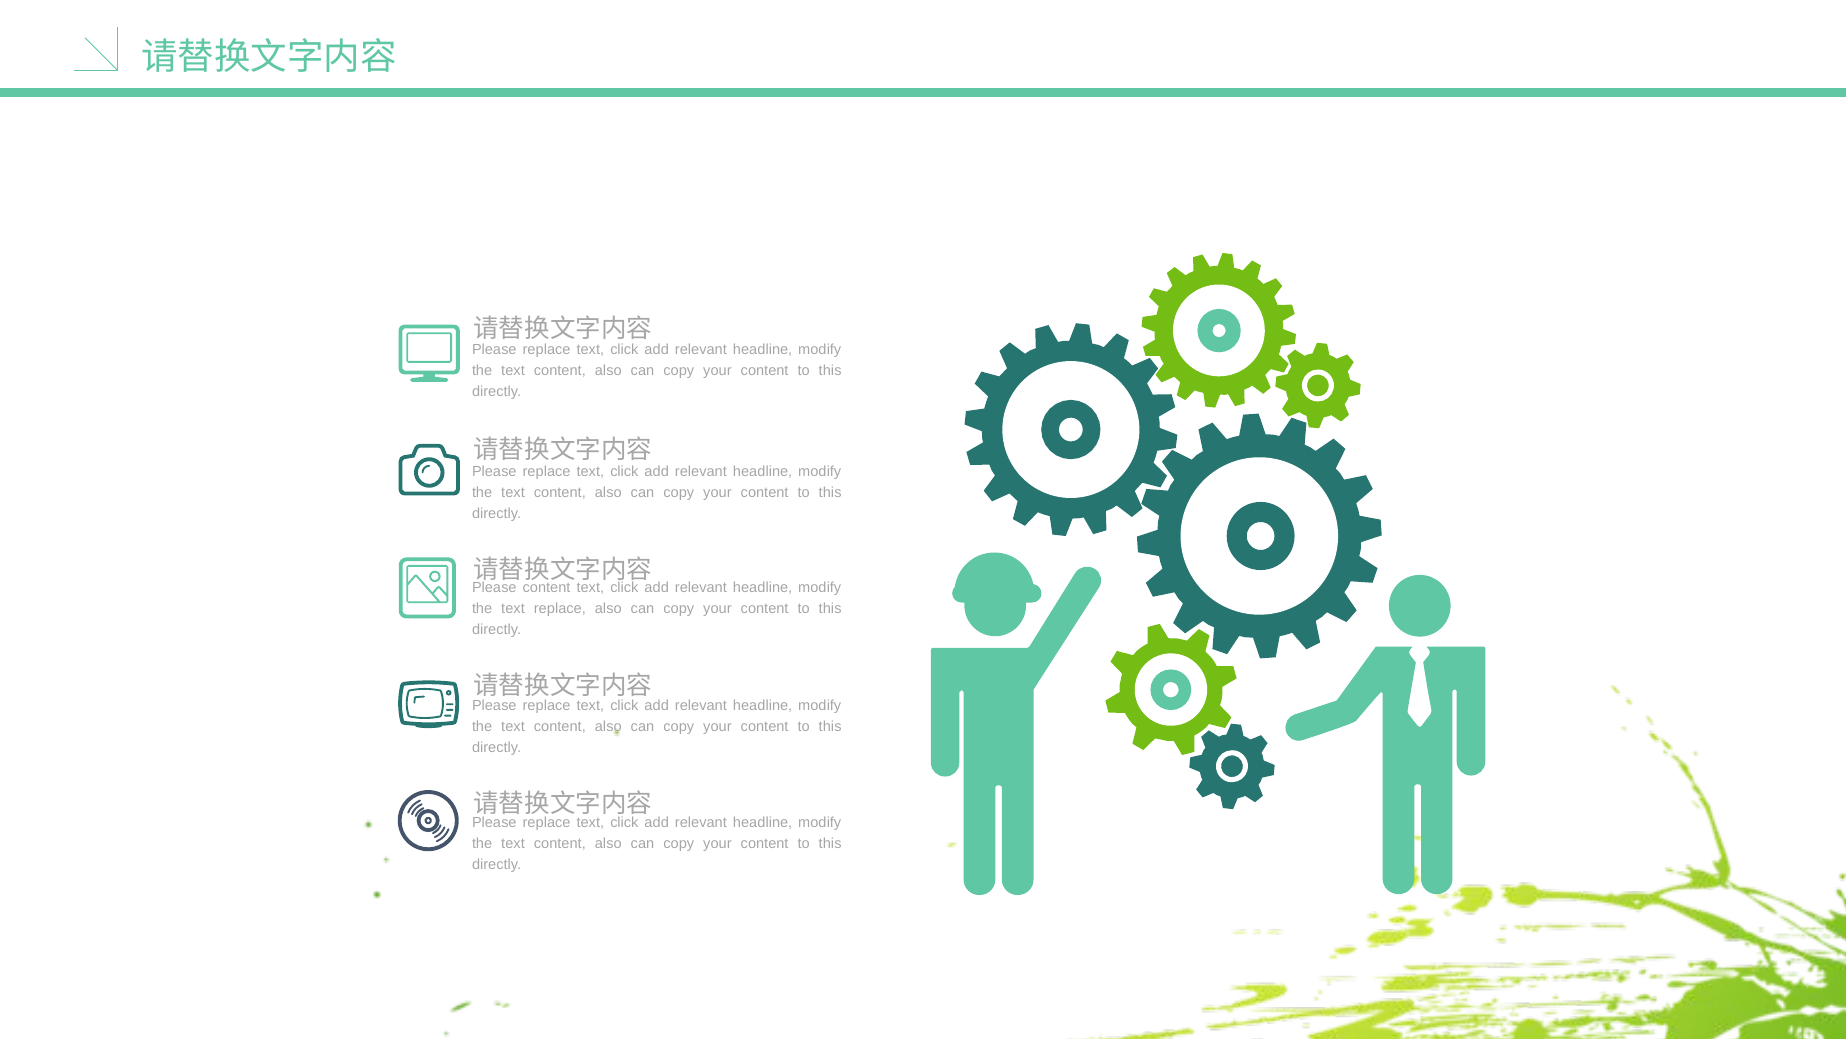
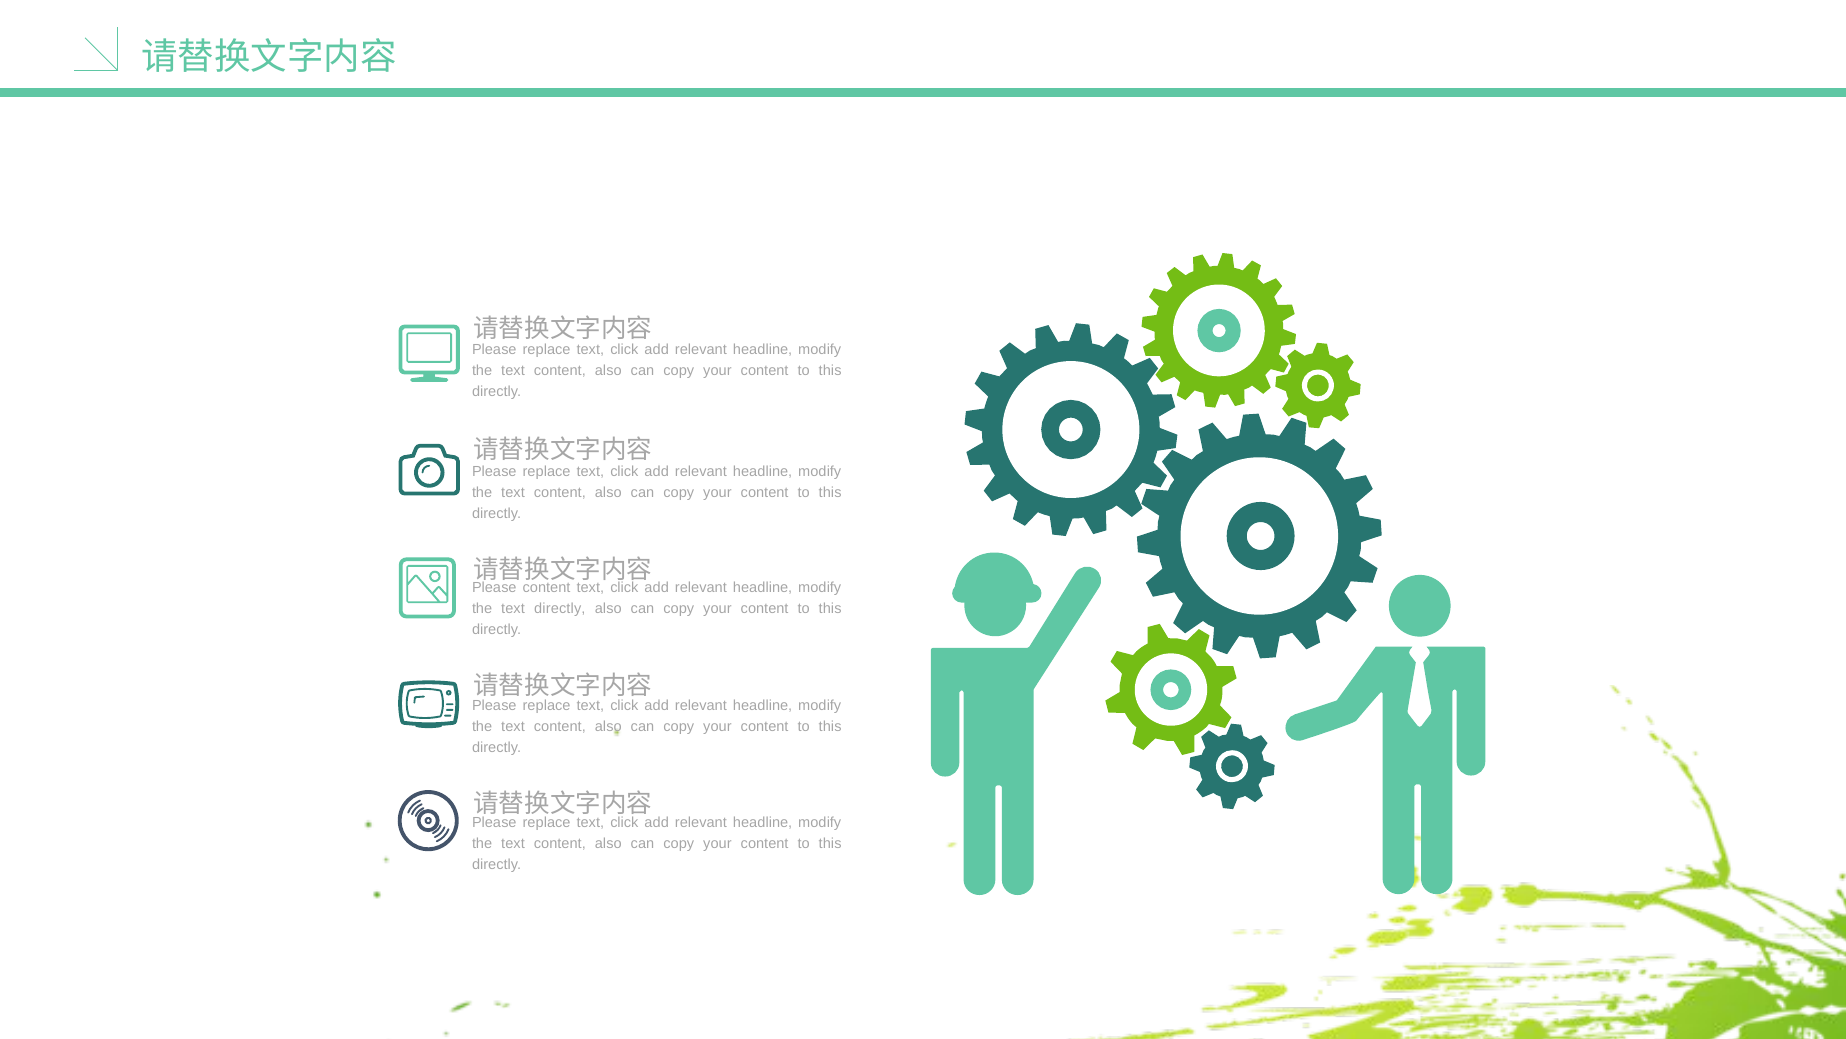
text replace: replace -> directly (560, 608)
